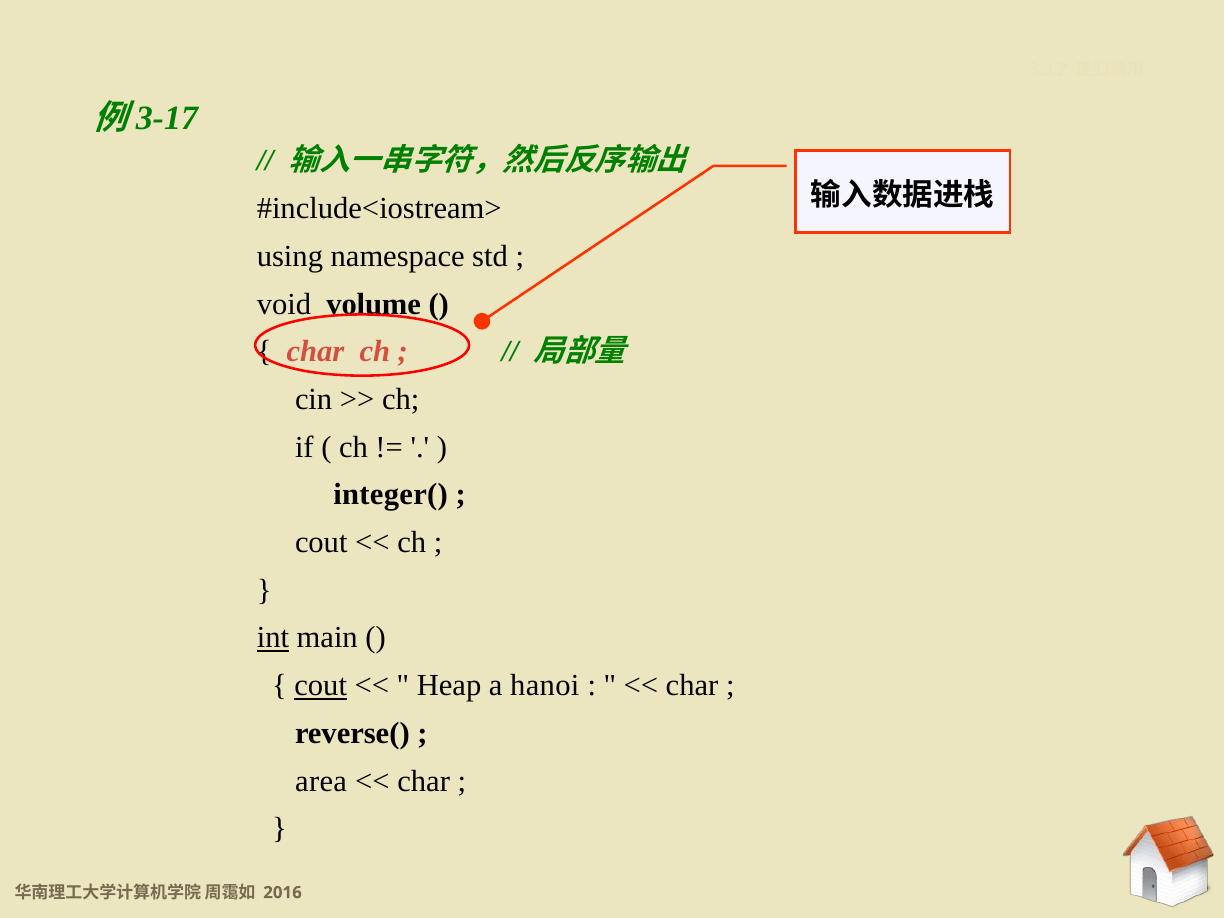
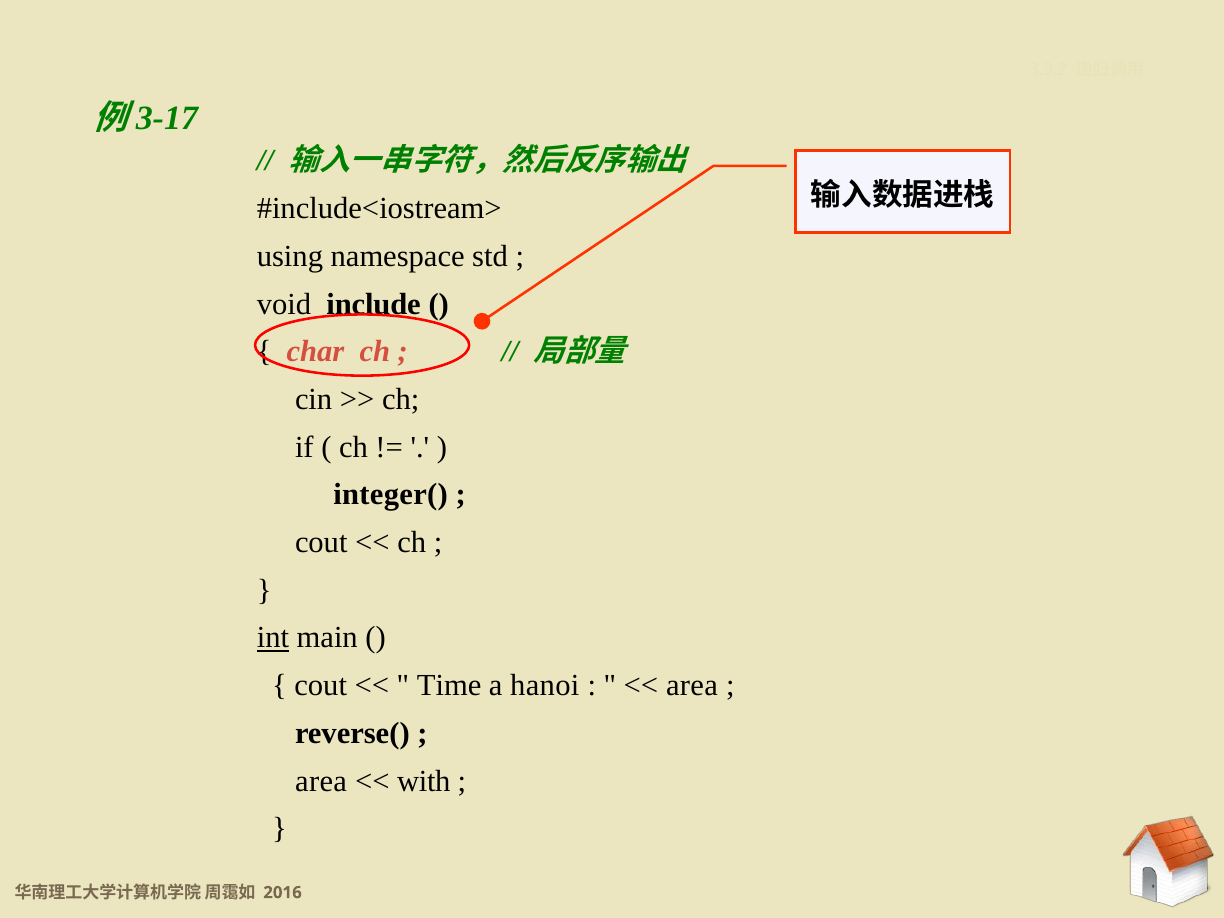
volume: volume -> include (374, 304)
cout underline: present -> none (321, 686)
Heap: Heap -> Time (449, 686)
char: char -> area (692, 686)
char: char -> with (424, 781)
